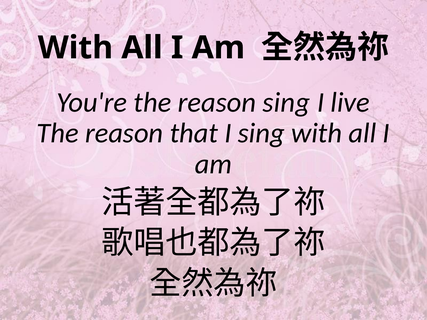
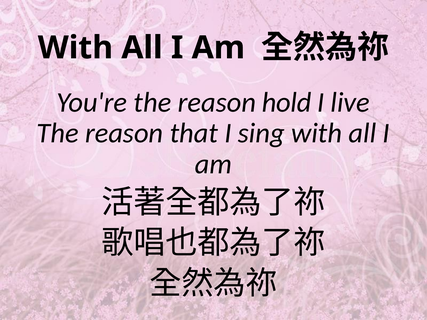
reason sing: sing -> hold (287, 103)
